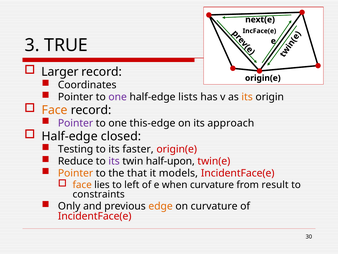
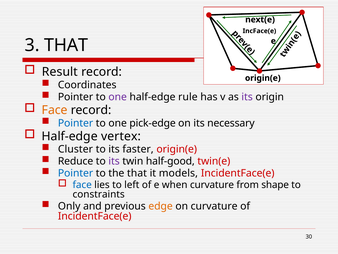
3 TRUE: TRUE -> THAT (66, 45)
Larger: Larger -> Result (60, 72)
lists: lists -> rule (188, 97)
its colour: orange -> purple (247, 97)
Pointer colour: purple -> blue (76, 123)
this-edge: this-edge -> pick-edge (153, 123)
approach: approach -> necessary (231, 123)
closed: closed -> vertex (121, 136)
Testing: Testing -> Cluster (75, 149)
half-upon: half-upon -> half-good (170, 161)
Pointer colour: orange -> blue (76, 173)
face colour: orange -> blue (82, 185)
result: result -> shape (275, 185)
